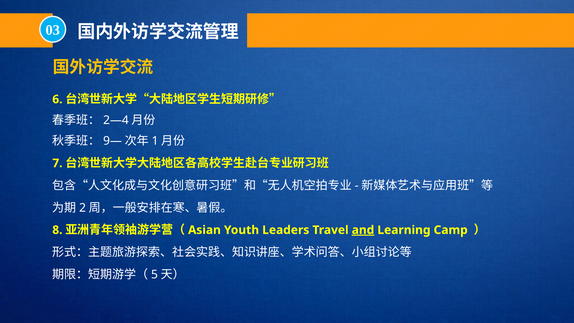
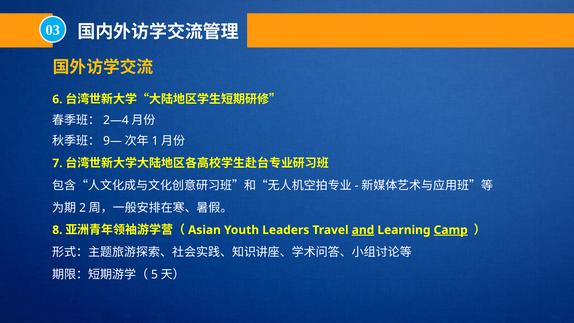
Camp underline: none -> present (451, 230)
